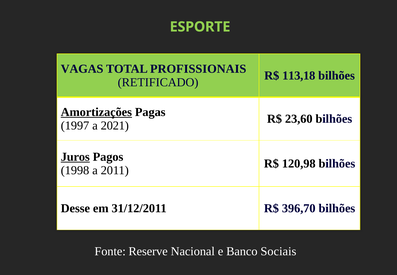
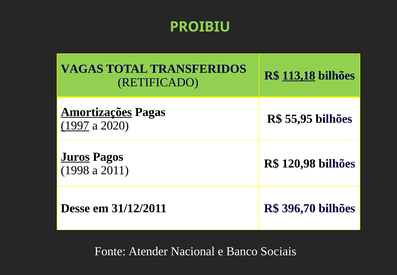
ESPORTE: ESPORTE -> PROIBIU (200, 27)
PROFISSIONAIS: PROFISSIONAIS -> TRANSFERIDOS (198, 69)
113,18 underline: none -> present (299, 75)
23,60: 23,60 -> 55,95 (299, 119)
1997 underline: none -> present (75, 126)
2021: 2021 -> 2020 (115, 126)
Reserve: Reserve -> Atender (148, 251)
